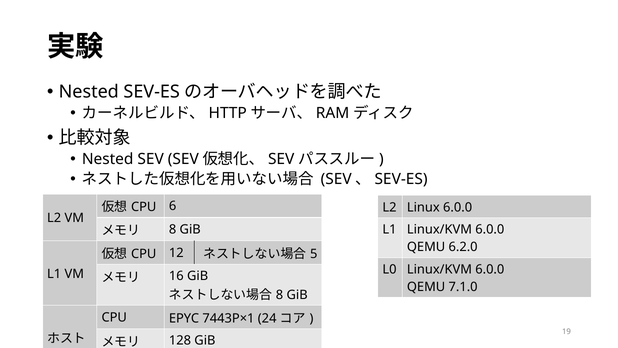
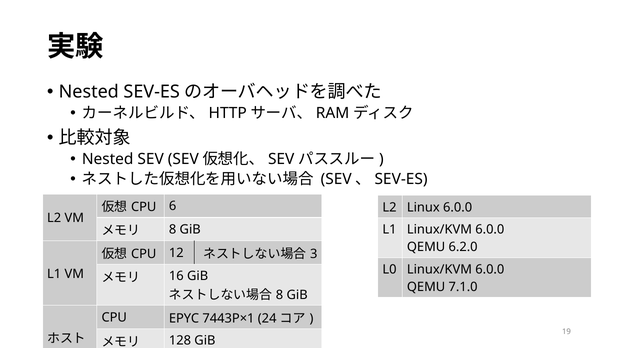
5: 5 -> 3 (314, 254)
